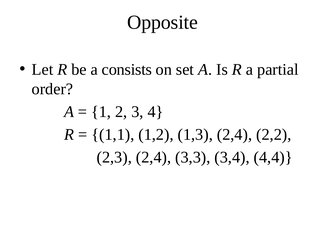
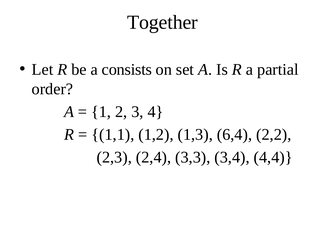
Opposite: Opposite -> Together (163, 22)
1,3 2,4: 2,4 -> 6,4 (234, 134)
